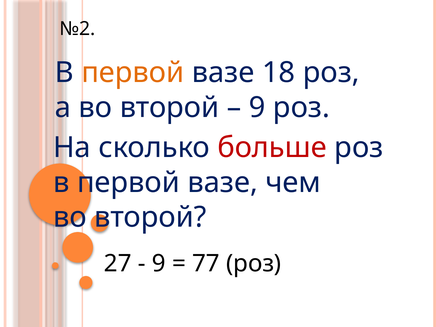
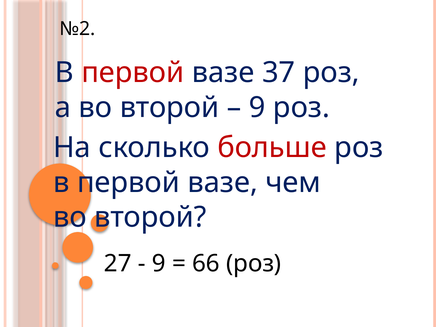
первой colour: orange -> red (133, 73)
18: 18 -> 37 (279, 73)
77: 77 -> 66 (206, 264)
